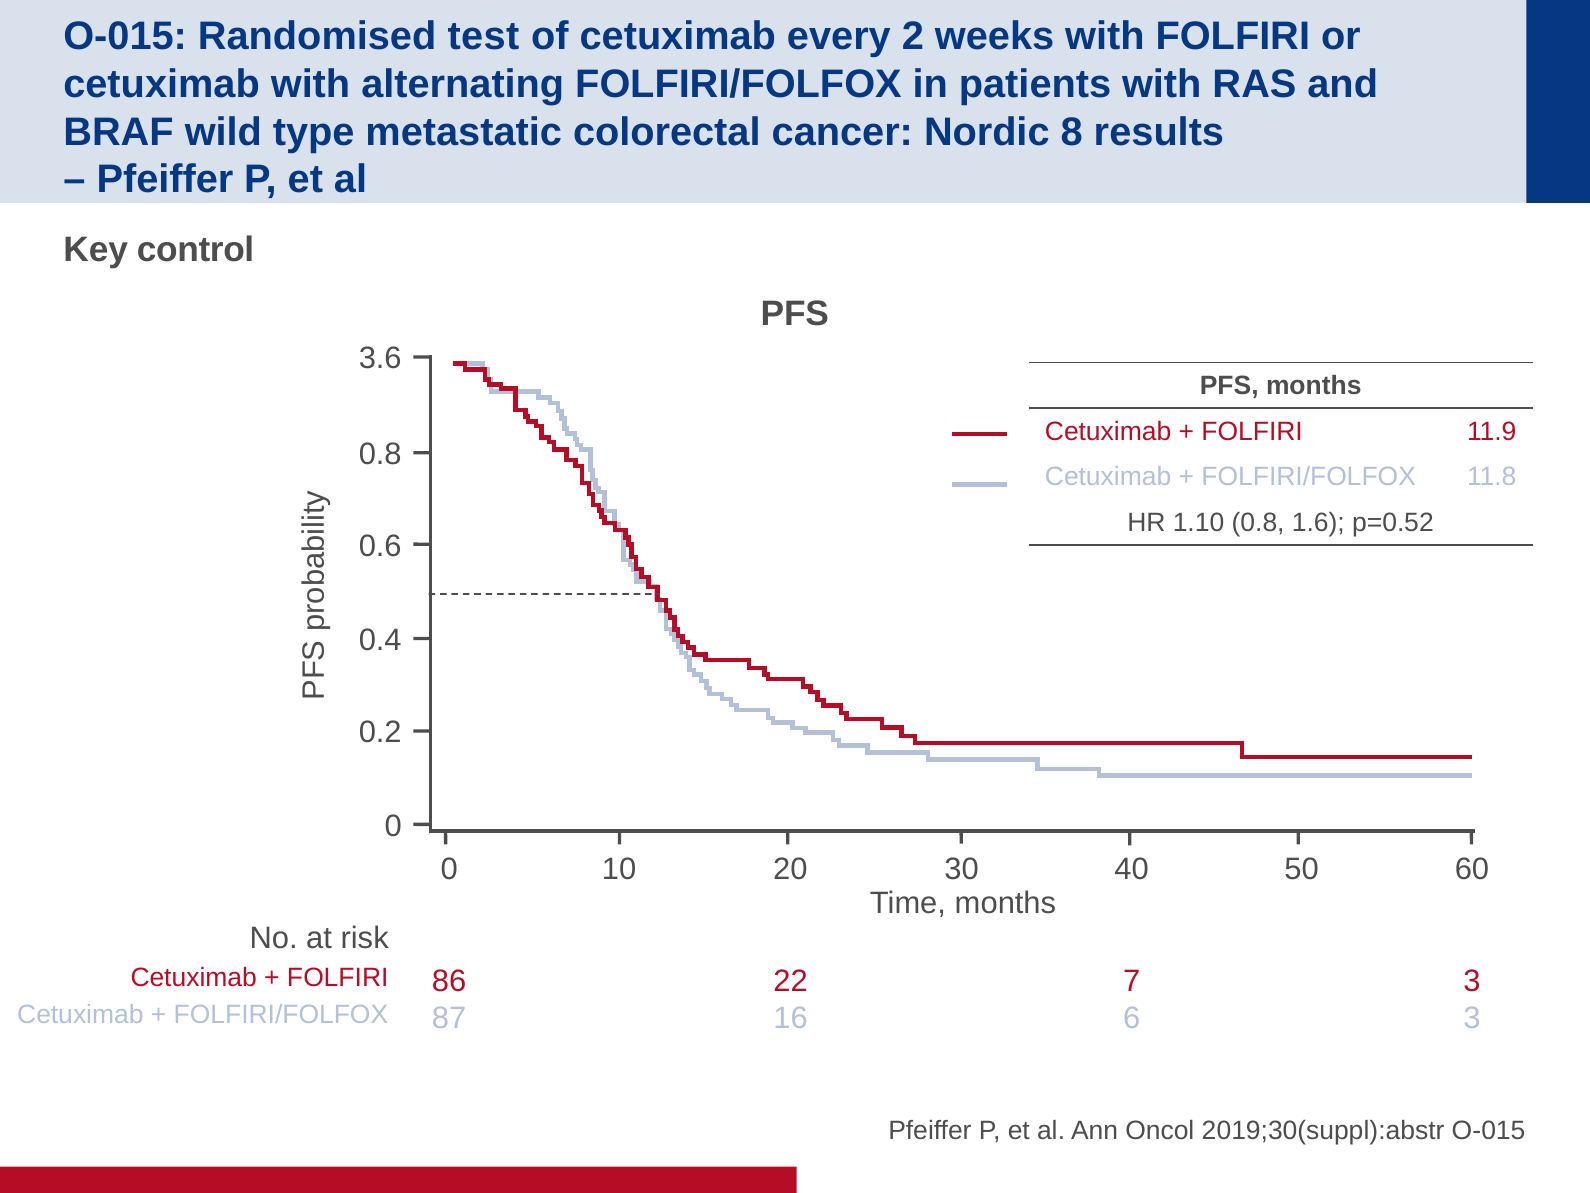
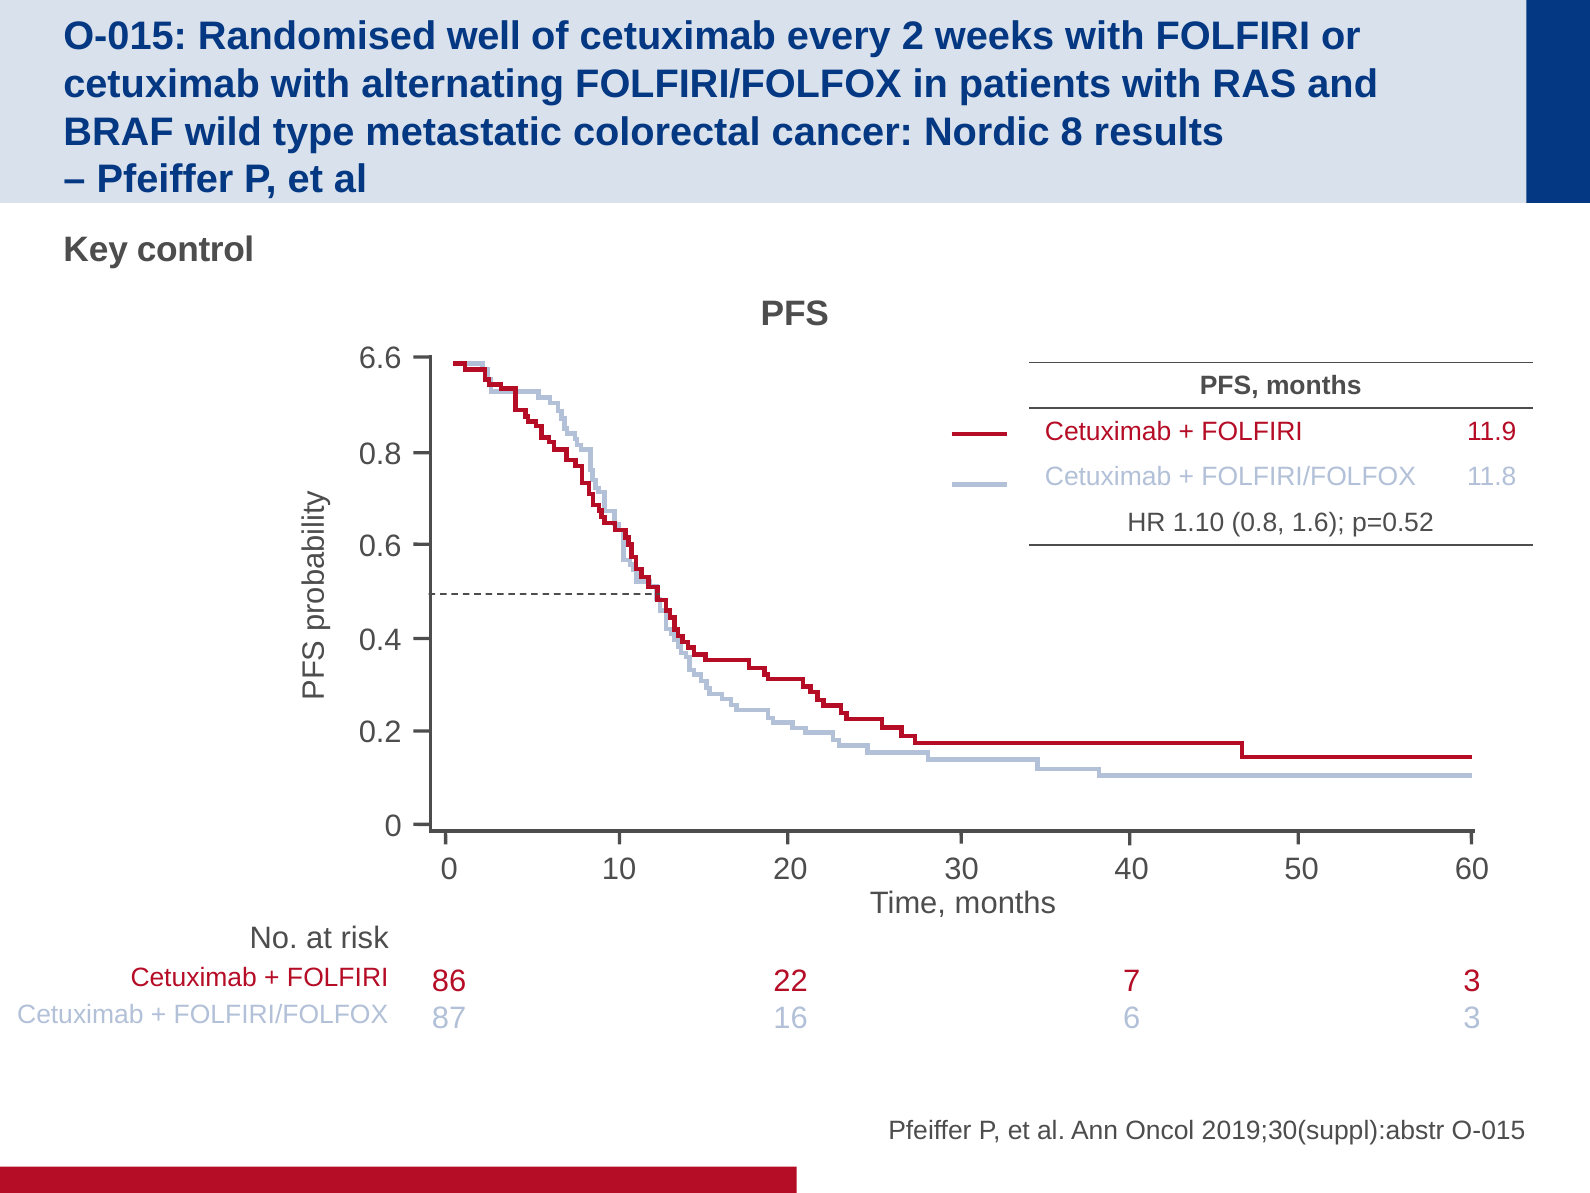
test: test -> well (484, 37)
3.6: 3.6 -> 6.6 (380, 358)
